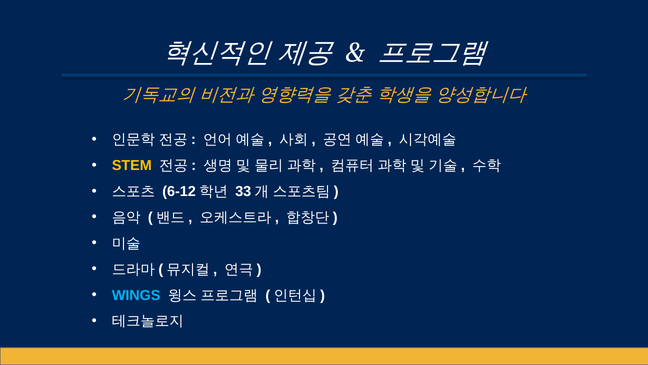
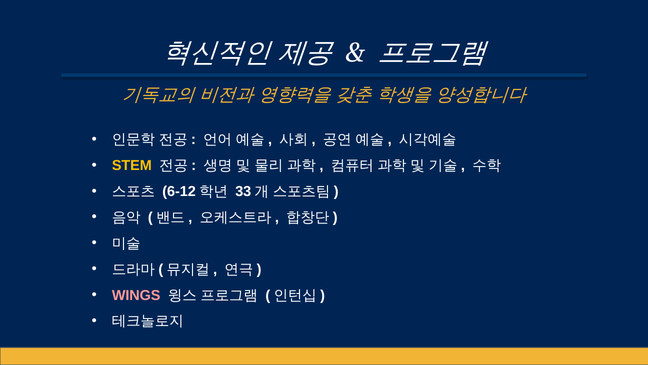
WINGS colour: light blue -> pink (136, 295)
